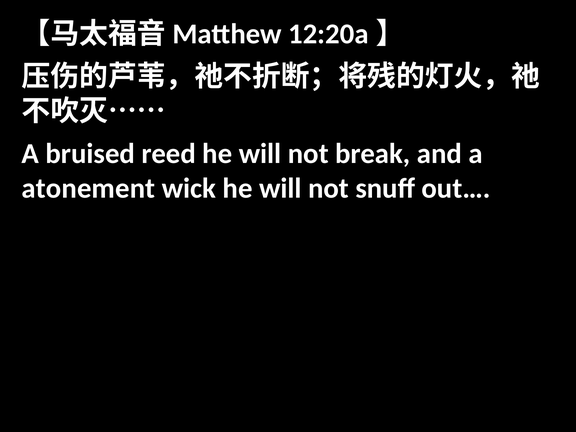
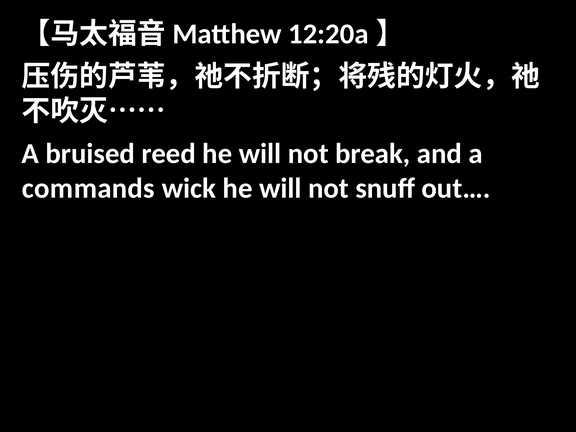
atonement: atonement -> commands (88, 188)
